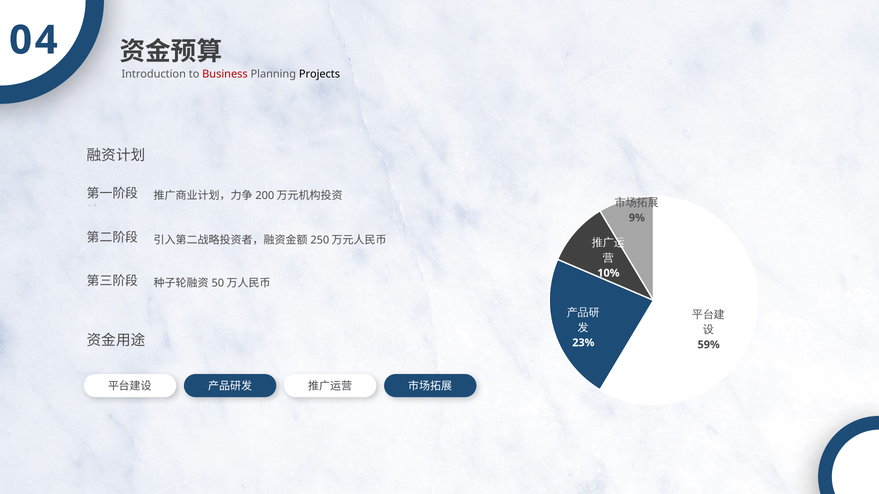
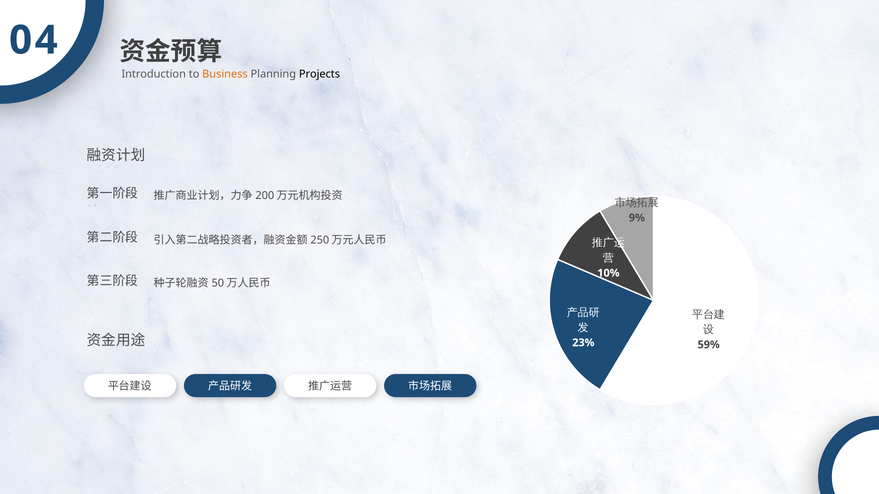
Business colour: red -> orange (225, 74)
